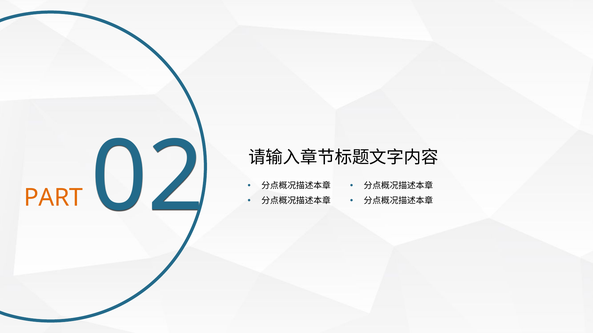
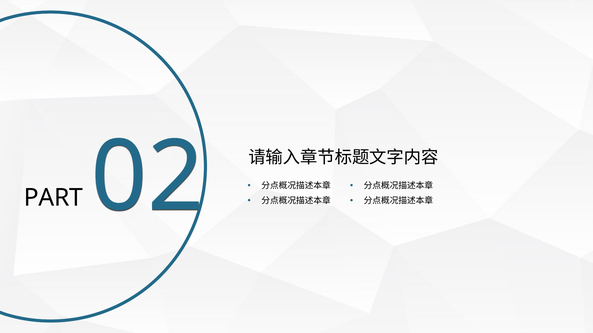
PART colour: orange -> black (53, 198)
